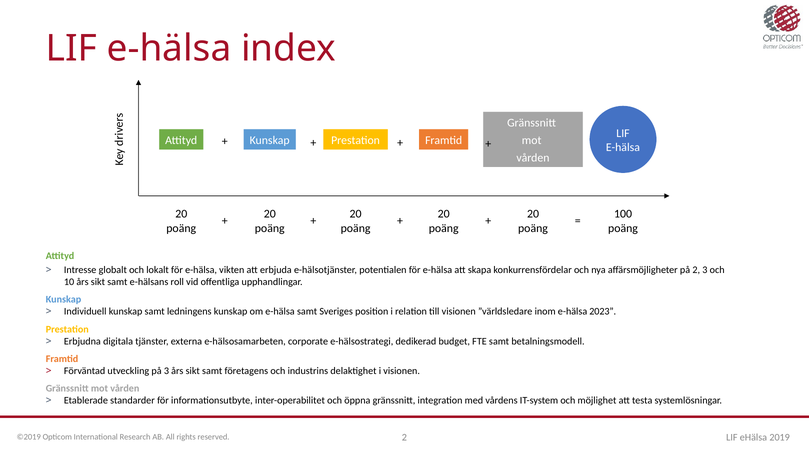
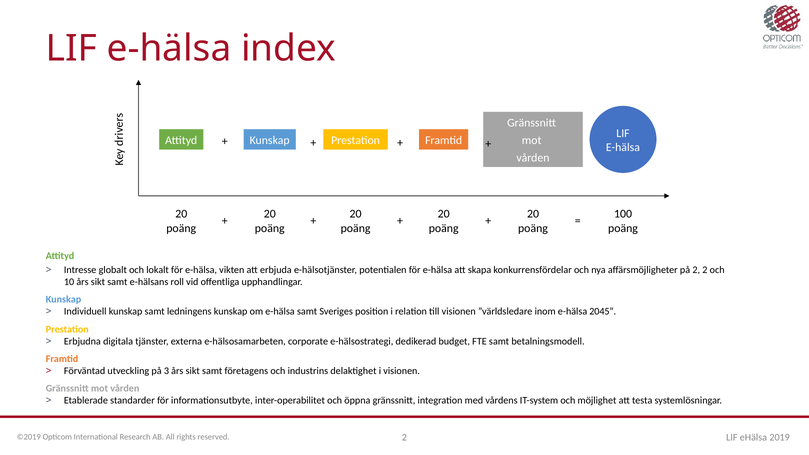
2 3: 3 -> 2 (705, 270)
2023: 2023 -> 2045 (603, 312)
